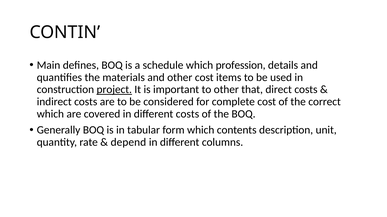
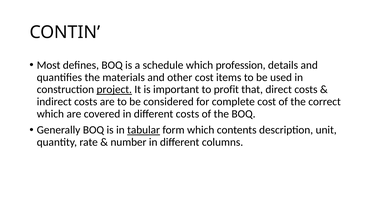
Main: Main -> Most (49, 65)
to other: other -> profit (226, 90)
tabular underline: none -> present (144, 130)
depend: depend -> number (128, 143)
